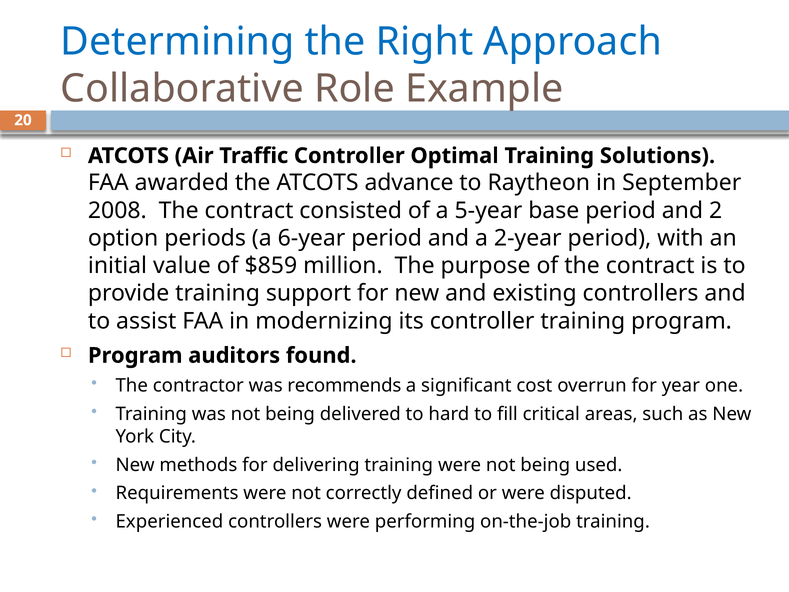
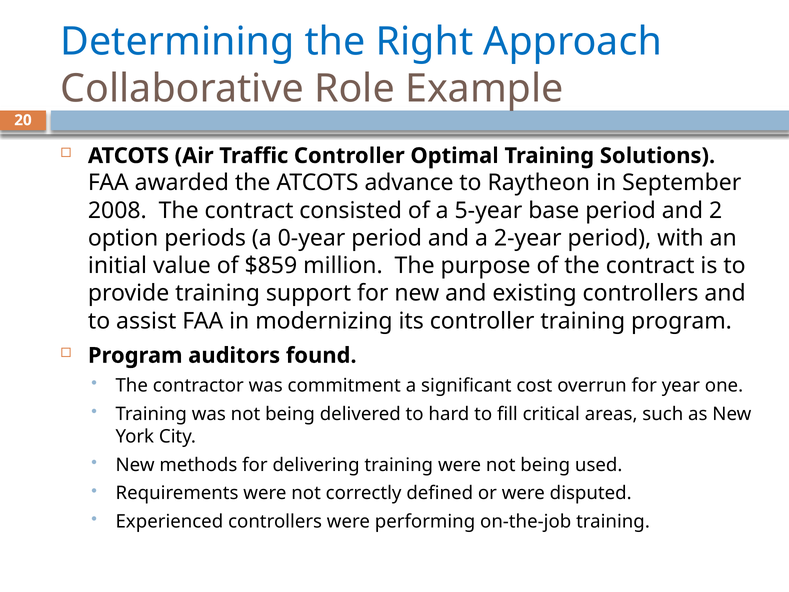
6-year: 6-year -> 0-year (312, 238)
recommends: recommends -> commitment (344, 386)
